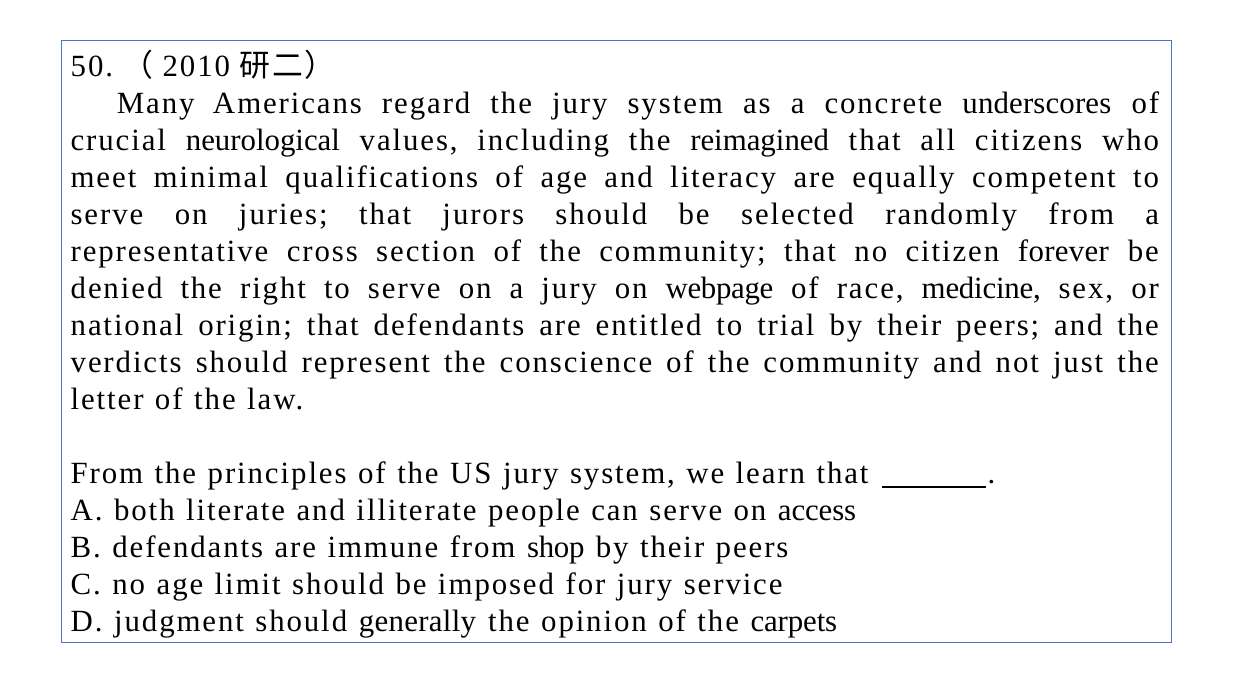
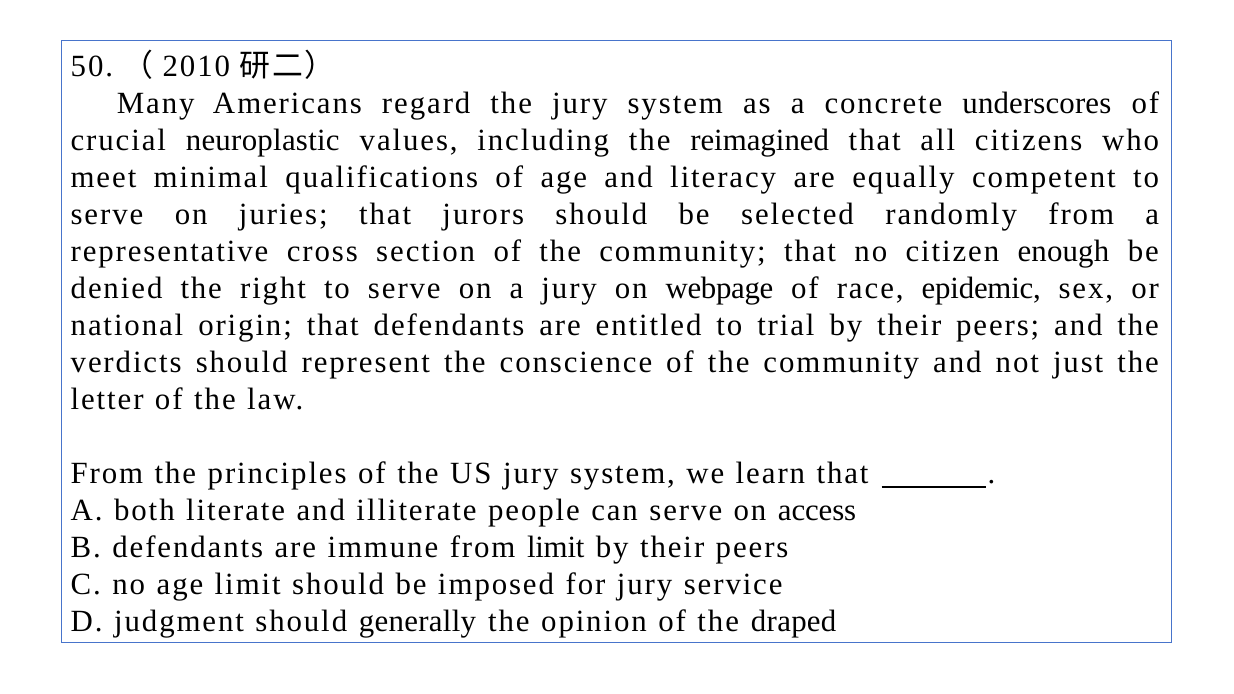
neurological: neurological -> neuroplastic (263, 140)
forever: forever -> enough (1063, 251)
medicine: medicine -> epidemic (981, 288)
from shop: shop -> limit (556, 547)
carpets: carpets -> draped (794, 621)
